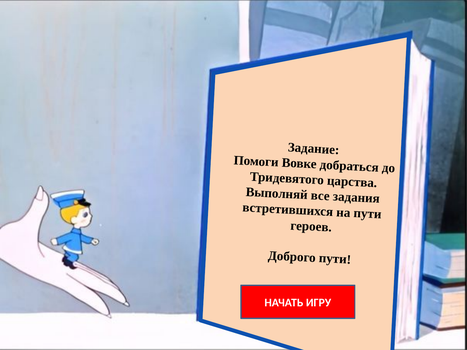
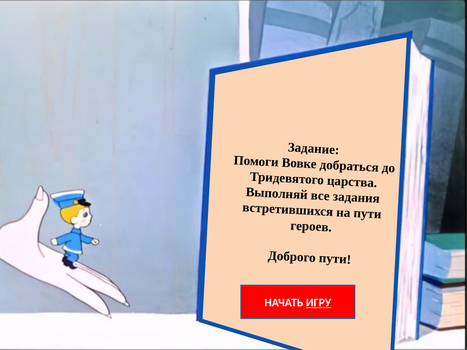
ИГРУ underline: none -> present (319, 303)
